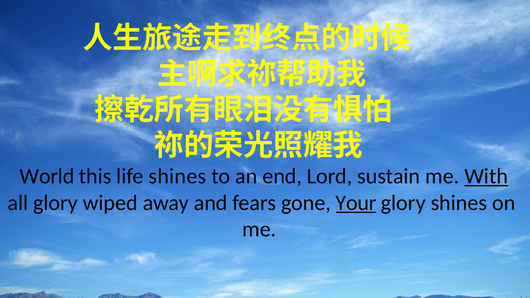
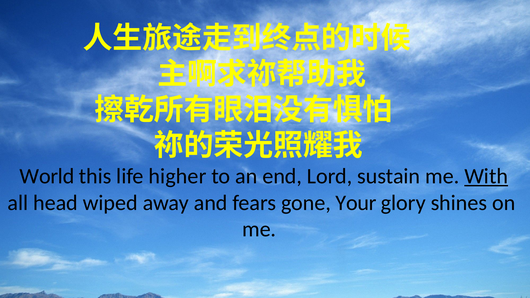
life shines: shines -> higher (177, 176)
all glory: glory -> head (56, 203)
Your underline: present -> none (356, 203)
